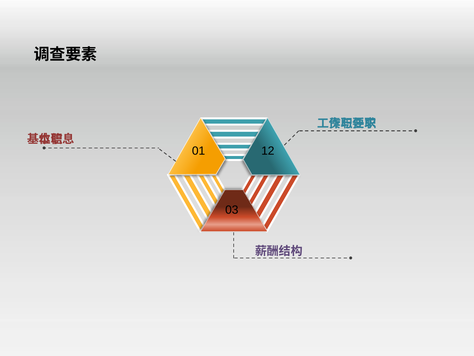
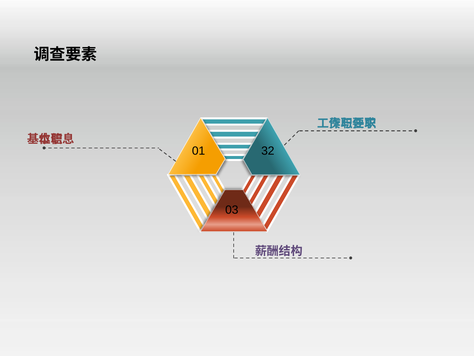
12: 12 -> 32 (268, 151)
